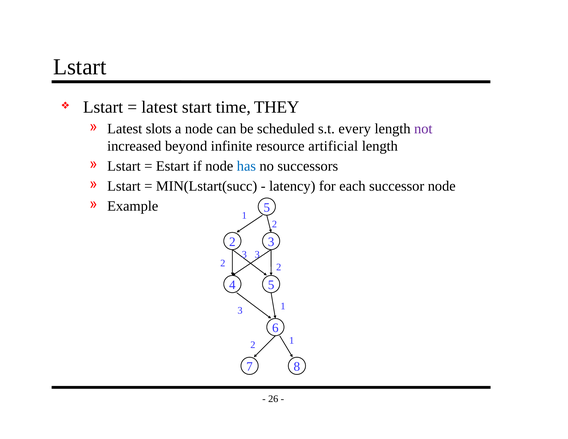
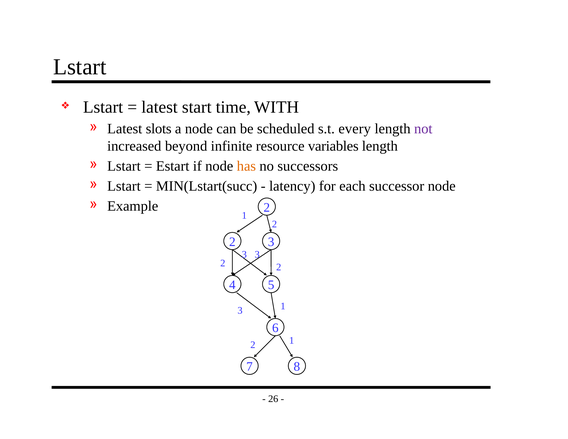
THEY: THEY -> WITH (277, 107)
artificial: artificial -> variables (333, 146)
has colour: blue -> orange (246, 166)
Example 5: 5 -> 2 (267, 207)
